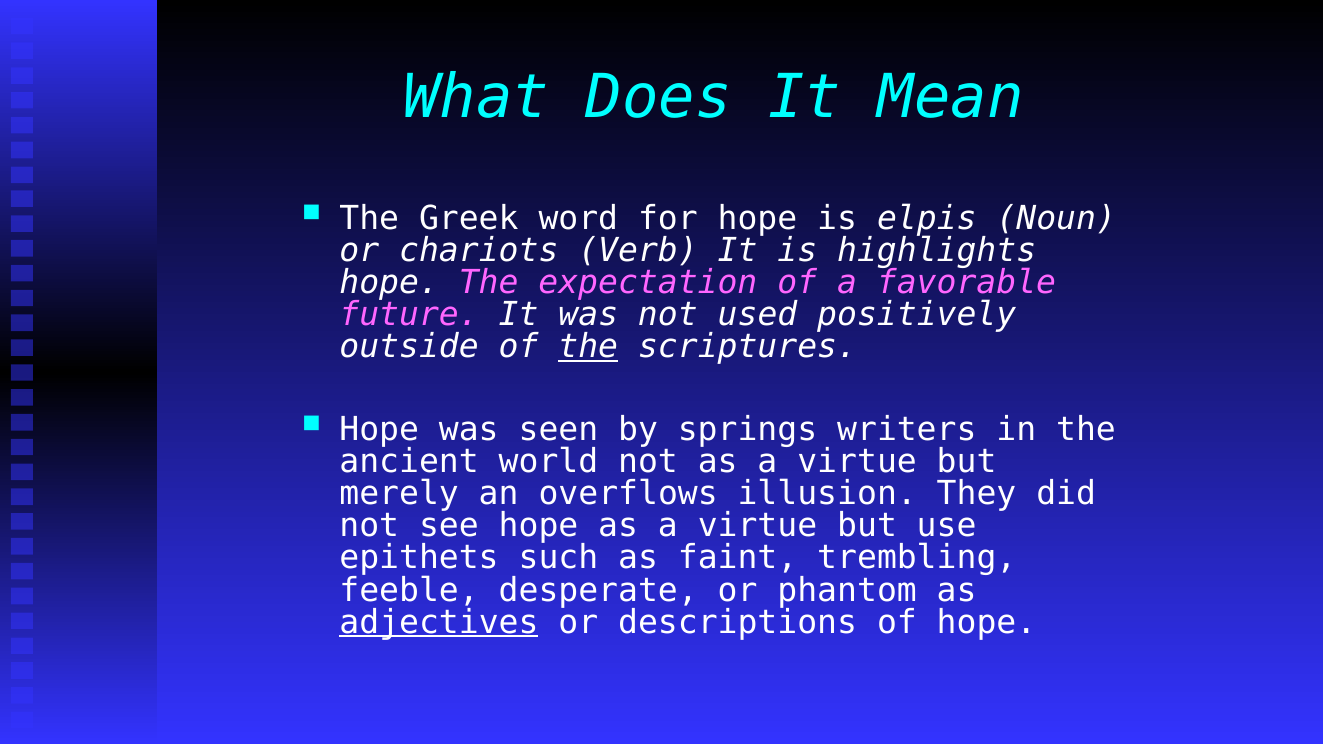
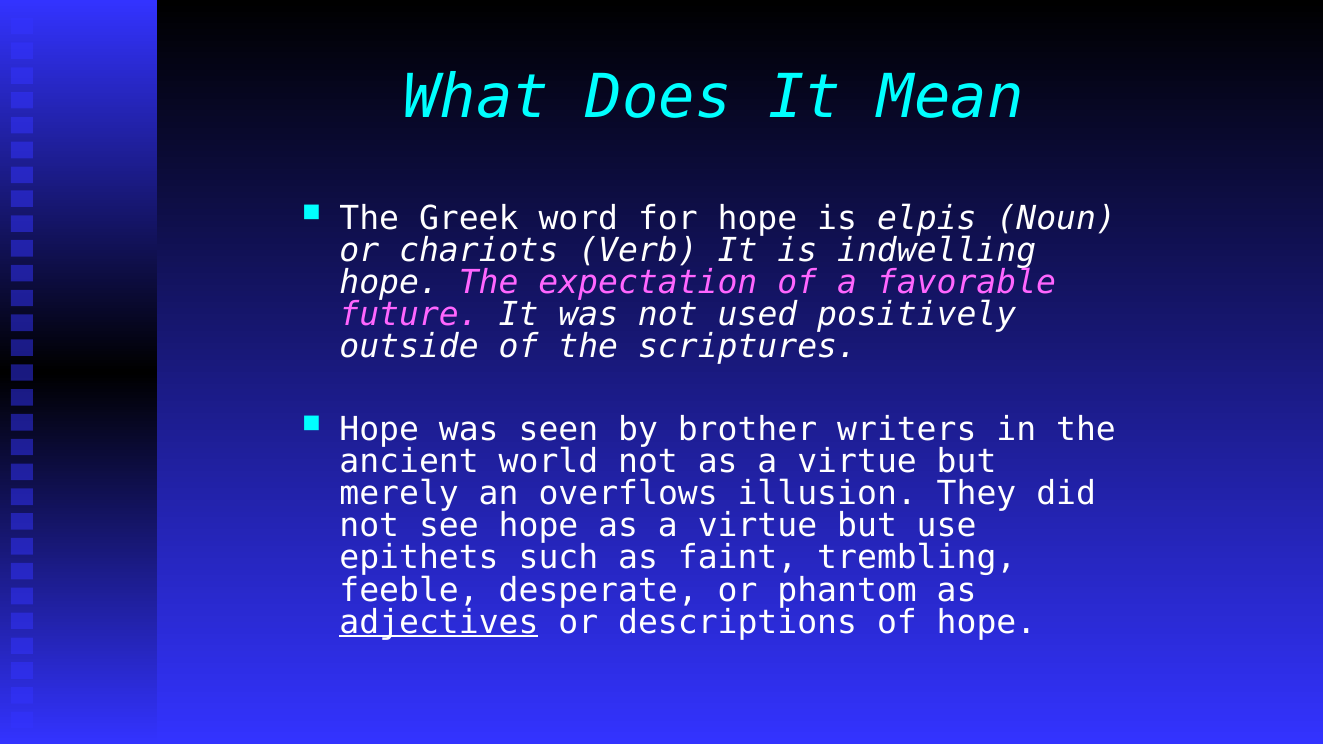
highlights: highlights -> indwelling (937, 250)
the underline: present -> none (588, 347)
springs: springs -> brother (748, 429)
